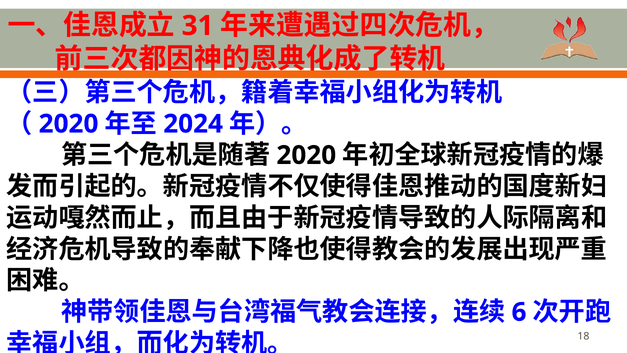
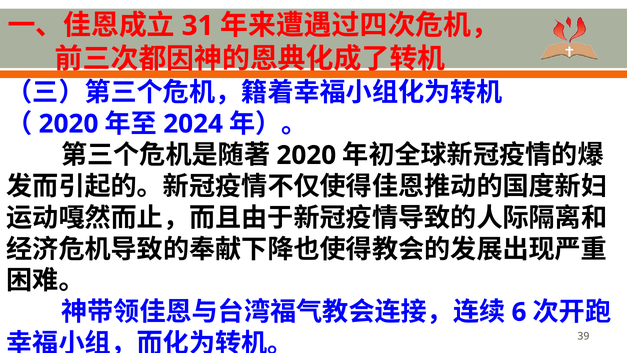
18: 18 -> 39 (583, 336)
